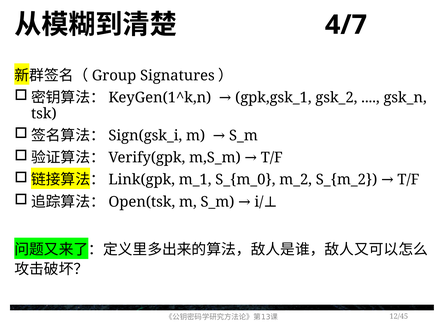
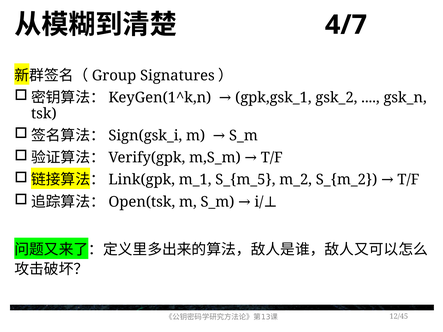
S_{m_0: S_{m_0 -> S_{m_5 (245, 180)
